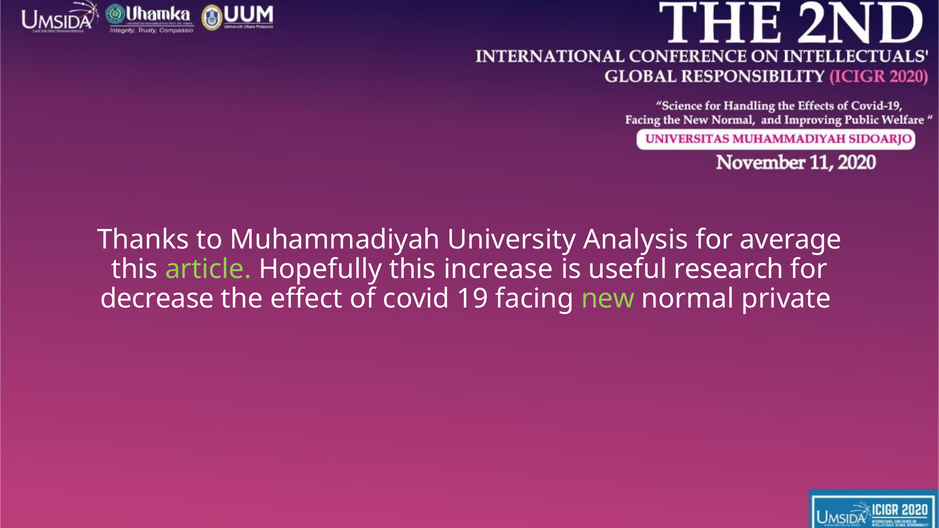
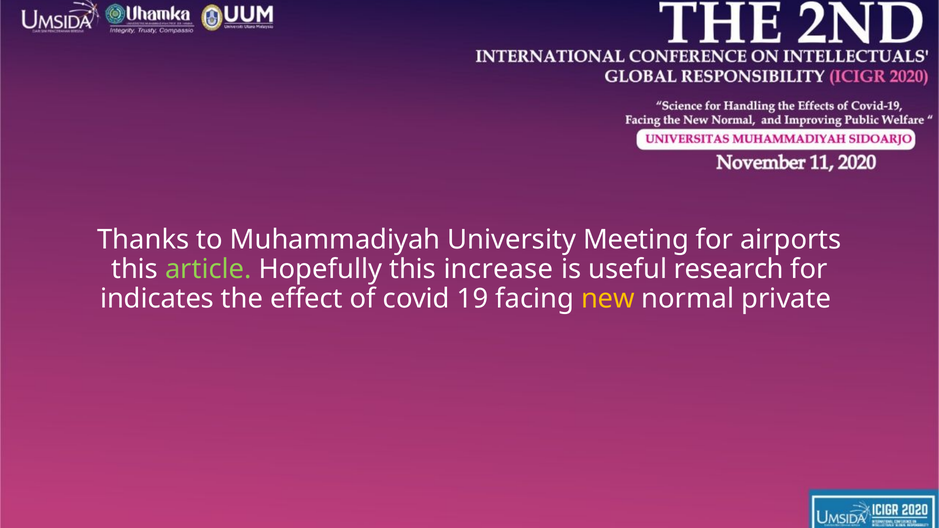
Analysis: Analysis -> Meeting (636, 240)
average: average -> airports (791, 240)
decrease: decrease -> indicates (157, 299)
new colour: light green -> yellow (608, 299)
